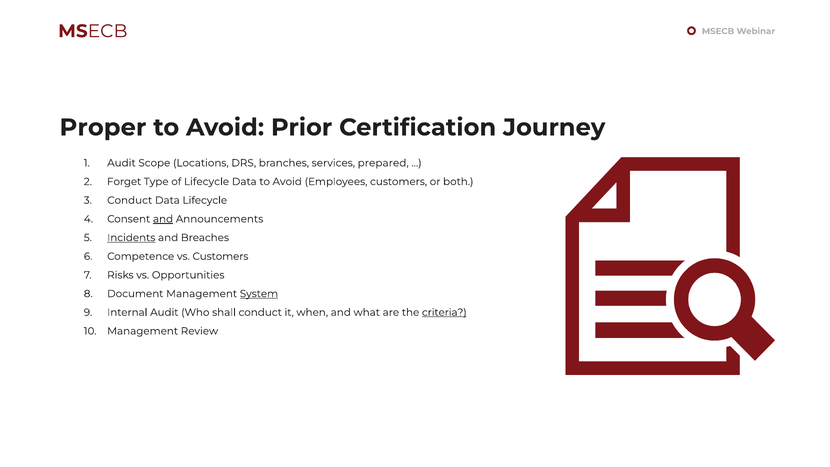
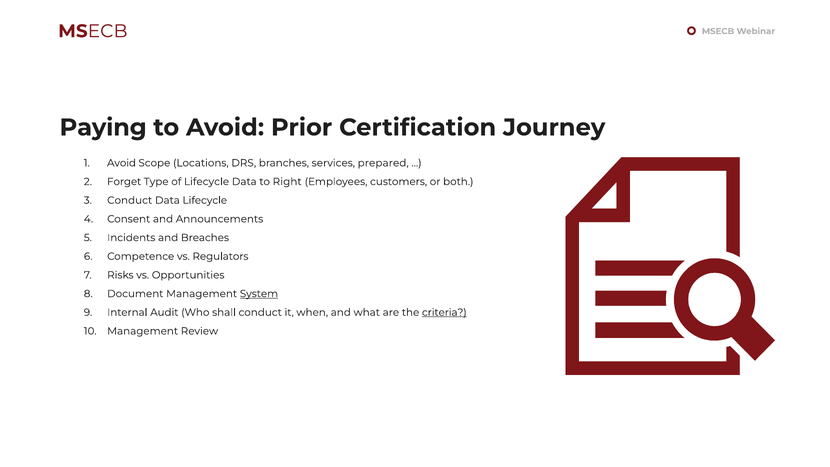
Proper: Proper -> Paying (103, 127)
Audit: Audit -> Avoid (121, 163)
Data to Avoid: Avoid -> Right (287, 182)
and underline: present -> none (163, 219)
Incidents underline: present -> none (131, 238)
vs Customers: Customers -> Regulators (220, 256)
